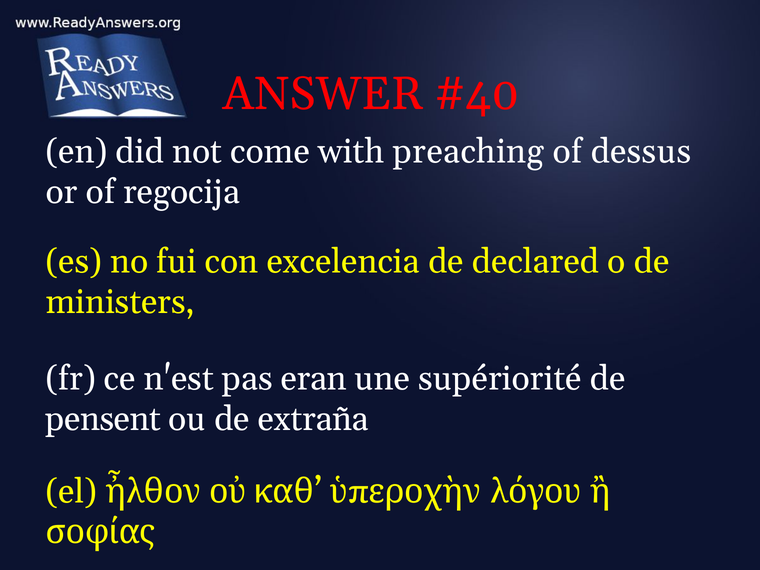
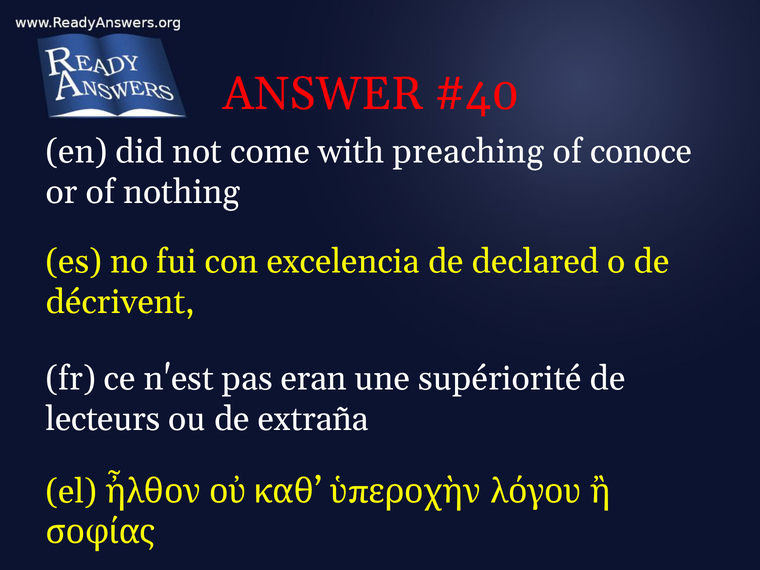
dessus: dessus -> conoce (641, 151)
regocija: regocija -> nothing (181, 192)
ministers: ministers -> décrivent (120, 302)
pensent: pensent -> lecteurs (103, 419)
